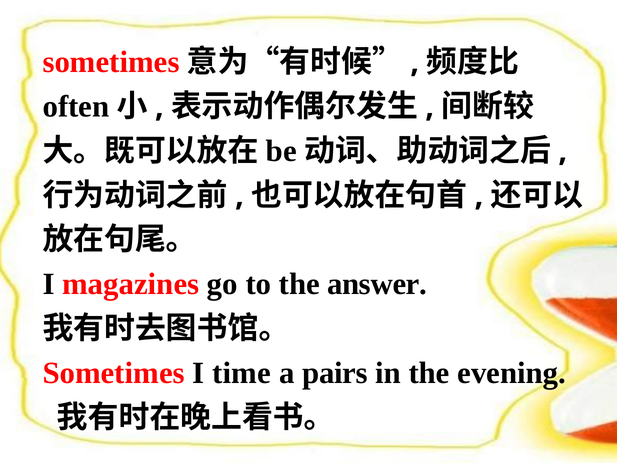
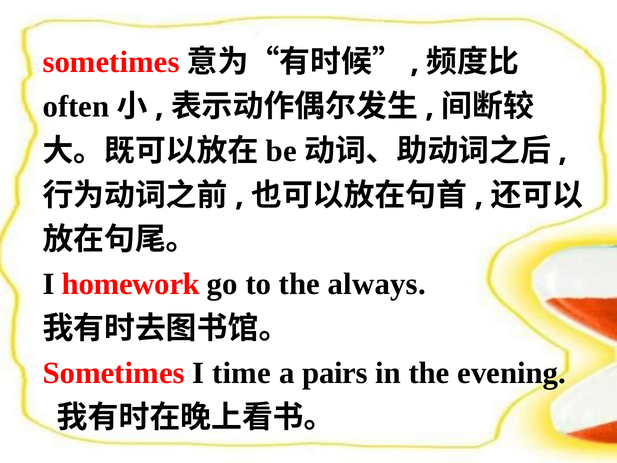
magazines: magazines -> homework (131, 284)
answer: answer -> always (377, 284)
